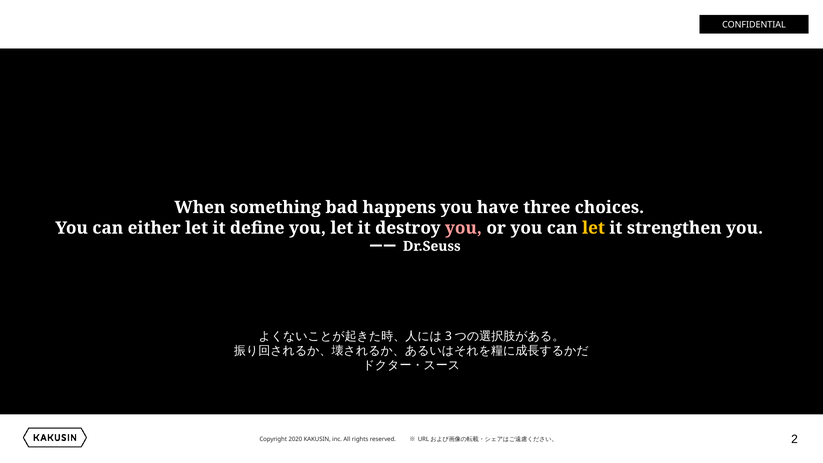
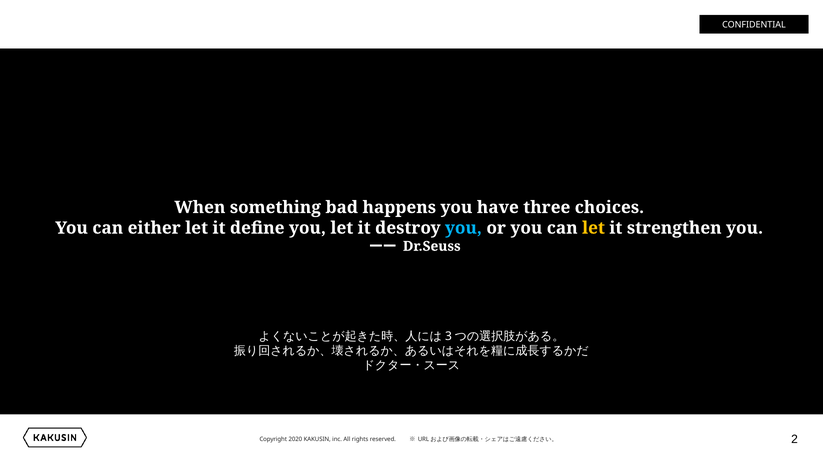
you colour: pink -> light blue (463, 228)
